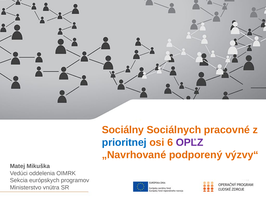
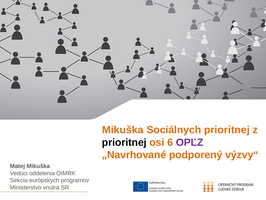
Sociálny: Sociálny -> Mikuška (123, 130)
Sociálnych pracovné: pracovné -> prioritnej (227, 130)
prioritnej colour: blue -> black (124, 142)
